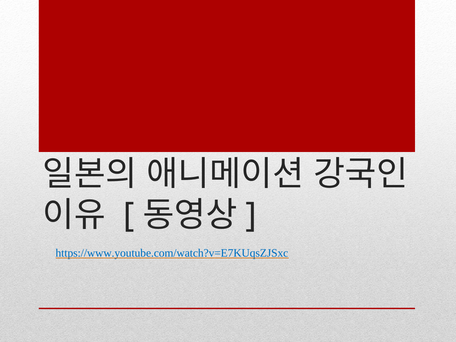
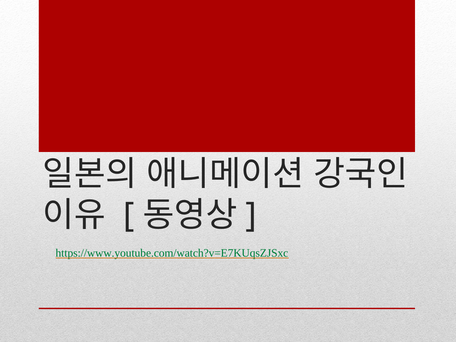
https://www.youtube.com/watch?v=E7KUqsZJSxc colour: blue -> green (172, 253)
